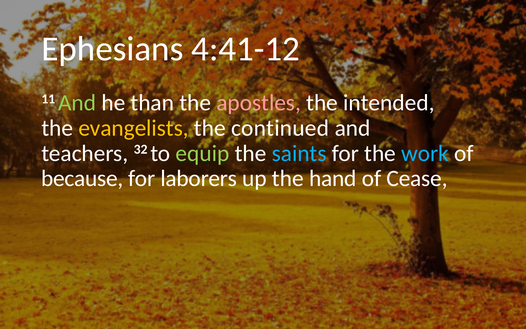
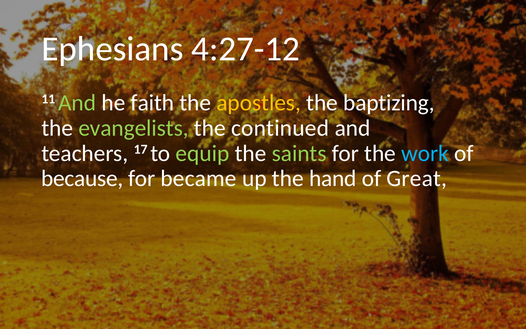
4:41-12: 4:41-12 -> 4:27-12 (246, 49)
than: than -> faith (152, 103)
apostles colour: pink -> yellow (259, 103)
intended: intended -> baptizing (389, 103)
evangelists colour: yellow -> light green (134, 128)
32: 32 -> 17 (141, 149)
saints colour: light blue -> light green (299, 153)
laborers: laborers -> became (199, 178)
Cease: Cease -> Great (417, 178)
